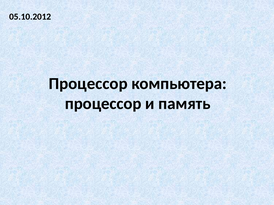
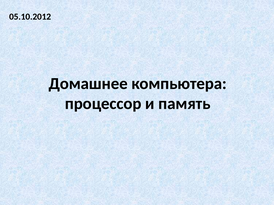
Процессор: Процессор -> Домашнее (88, 84)
